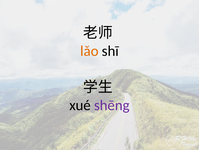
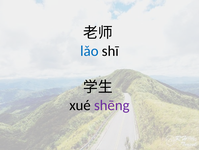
lǎo colour: orange -> blue (89, 51)
